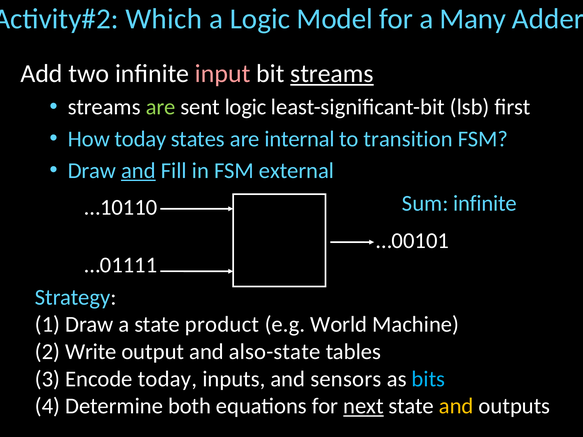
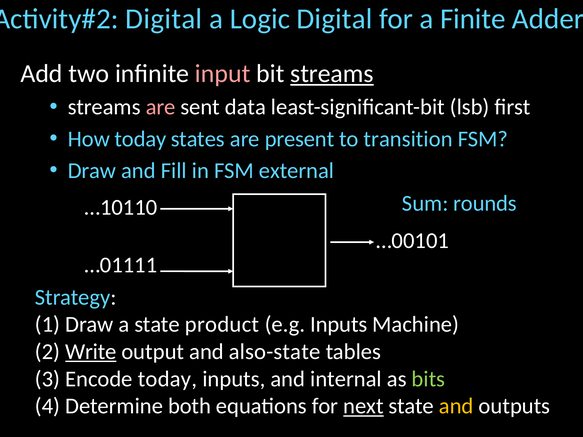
Which: Which -> Digital (164, 19)
Logic Model: Model -> Digital (335, 19)
Many: Many -> Finite (473, 19)
are colour: light green -> pink (161, 107)
sent logic: logic -> data (245, 107)
internal: internal -> present (299, 139)
and underline: present -> none (138, 171)
Sum infinite: infinite -> rounds (485, 203)
e.g World: World -> Inputs (339, 325)
Write underline: none -> present (91, 352)
sensors: sensors -> internal (346, 379)
bits colour: light blue -> light green (428, 379)
